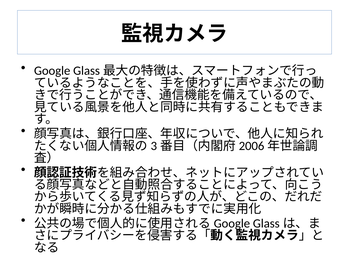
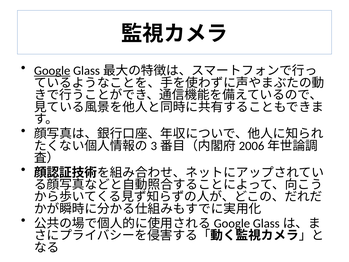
Google underline: none -> present (52, 71)
